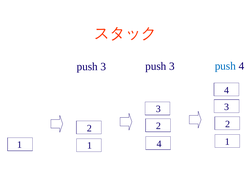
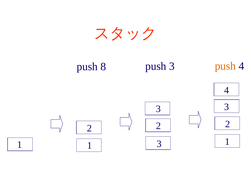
3: 3 -> 8 (103, 67)
push colour: blue -> orange (225, 66)
1 4: 4 -> 3 (159, 144)
